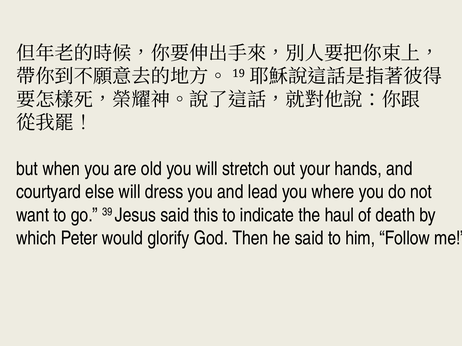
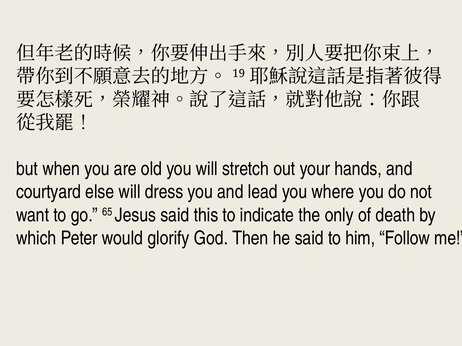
39: 39 -> 65 (107, 212)
haul: haul -> only (339, 215)
